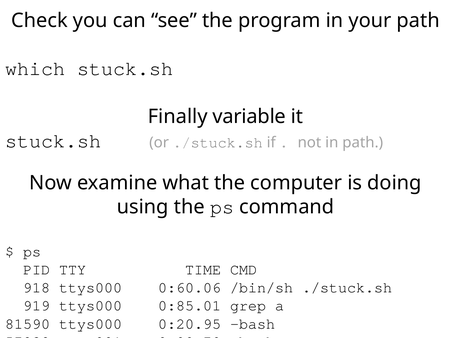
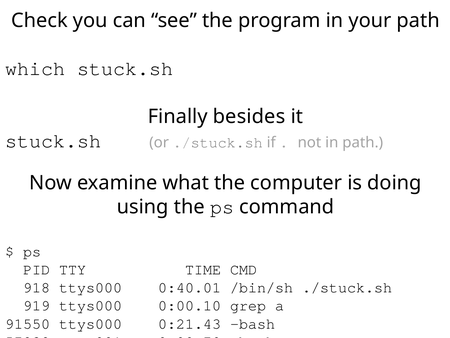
variable: variable -> besides (249, 117)
0:60.06: 0:60.06 -> 0:40.01 (190, 287)
0:85.01: 0:85.01 -> 0:00.10 (190, 305)
81590: 81590 -> 91550 (28, 323)
0:20.95: 0:20.95 -> 0:21.43 (190, 323)
